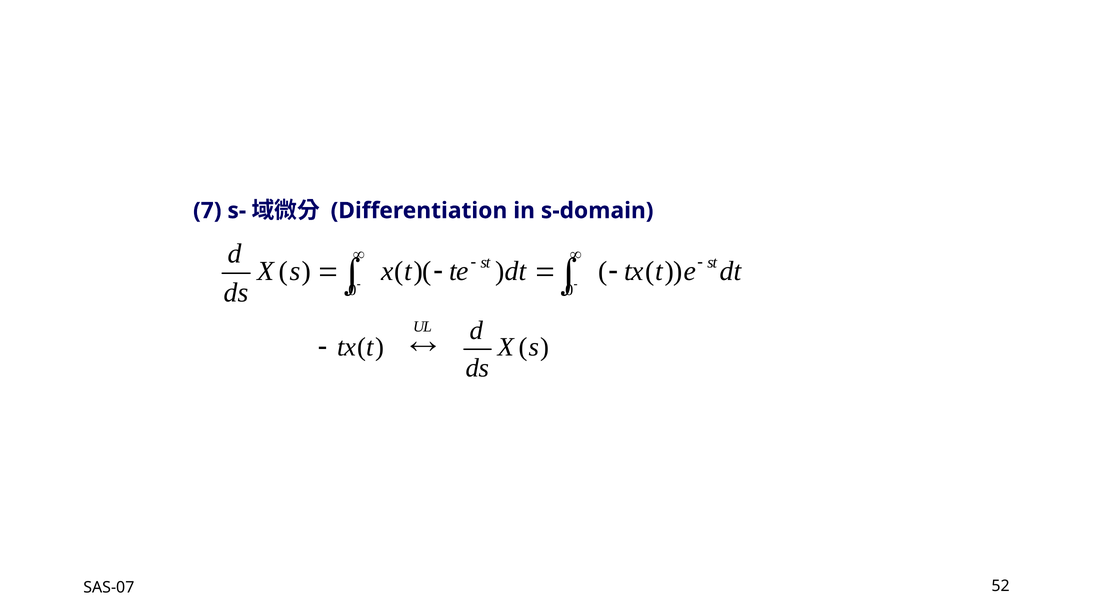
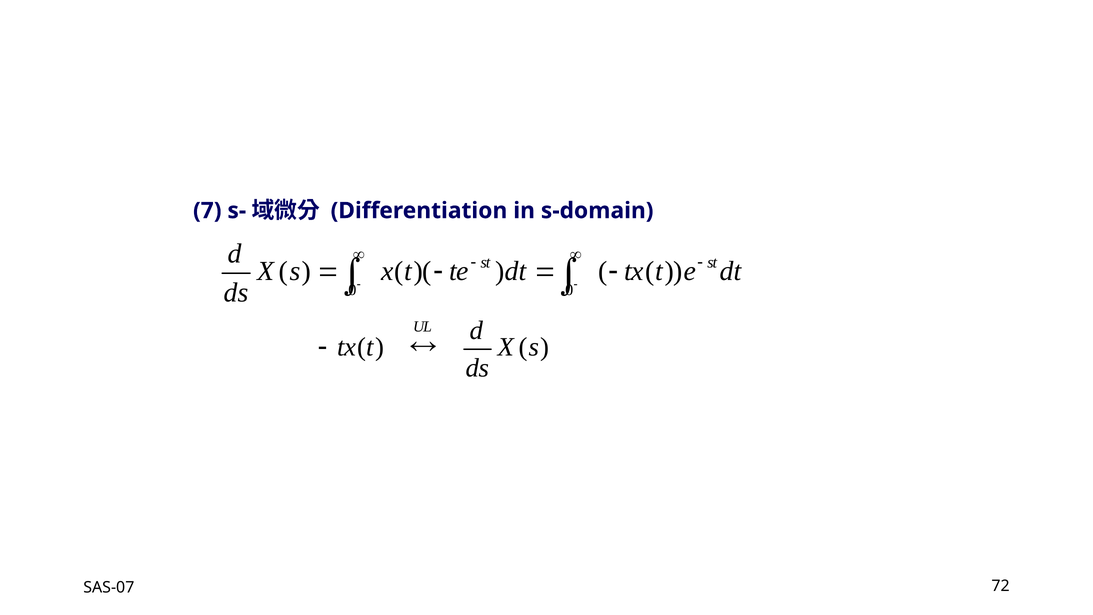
52: 52 -> 72 (1001, 586)
